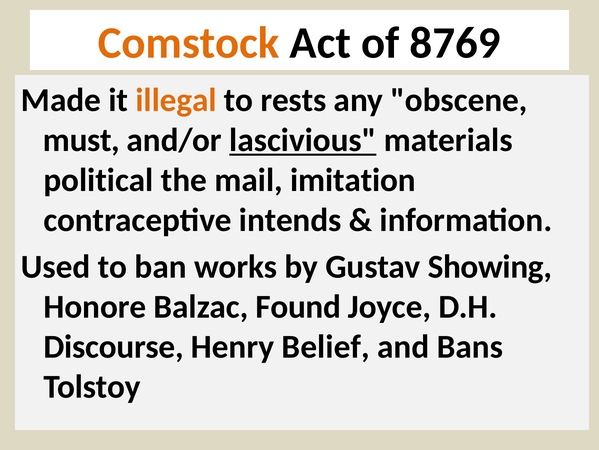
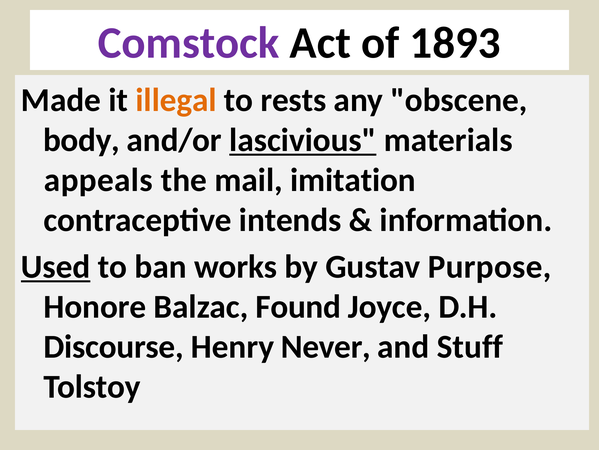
Comstock colour: orange -> purple (189, 43)
8769: 8769 -> 1893 (455, 43)
must: must -> body (81, 140)
political: political -> appeals (98, 180)
Used underline: none -> present (56, 266)
Showing: Showing -> Purpose (490, 266)
Belief: Belief -> Never (326, 346)
Bans: Bans -> Stuff (470, 346)
